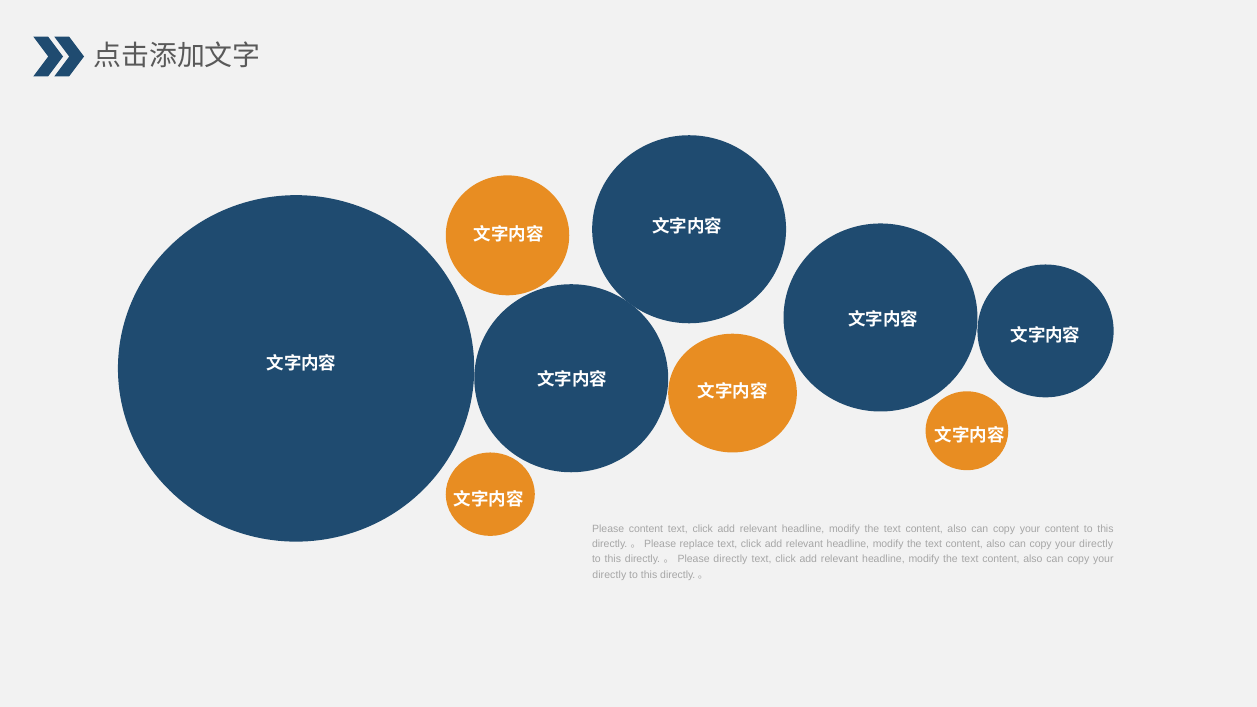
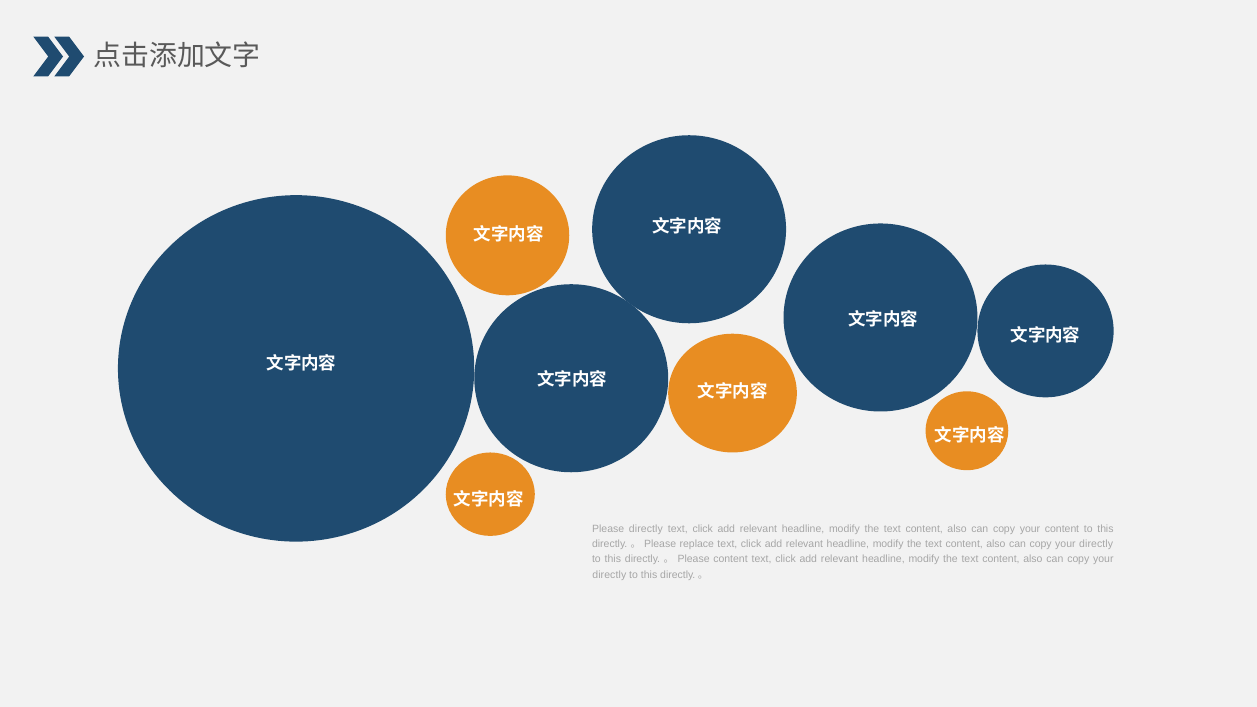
Please content: content -> directly (646, 529)
Please directly: directly -> content (731, 560)
